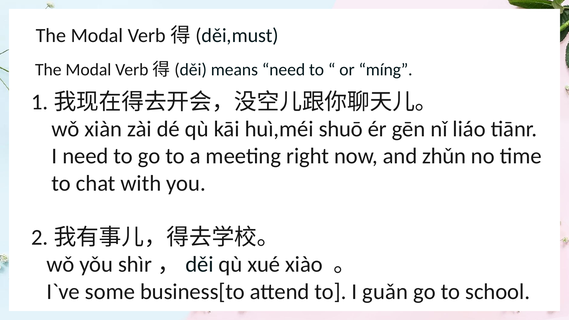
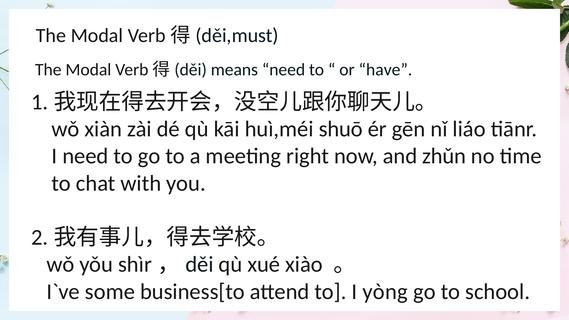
míng: míng -> have (385, 70)
guǎn: guǎn -> yòng (385, 292)
